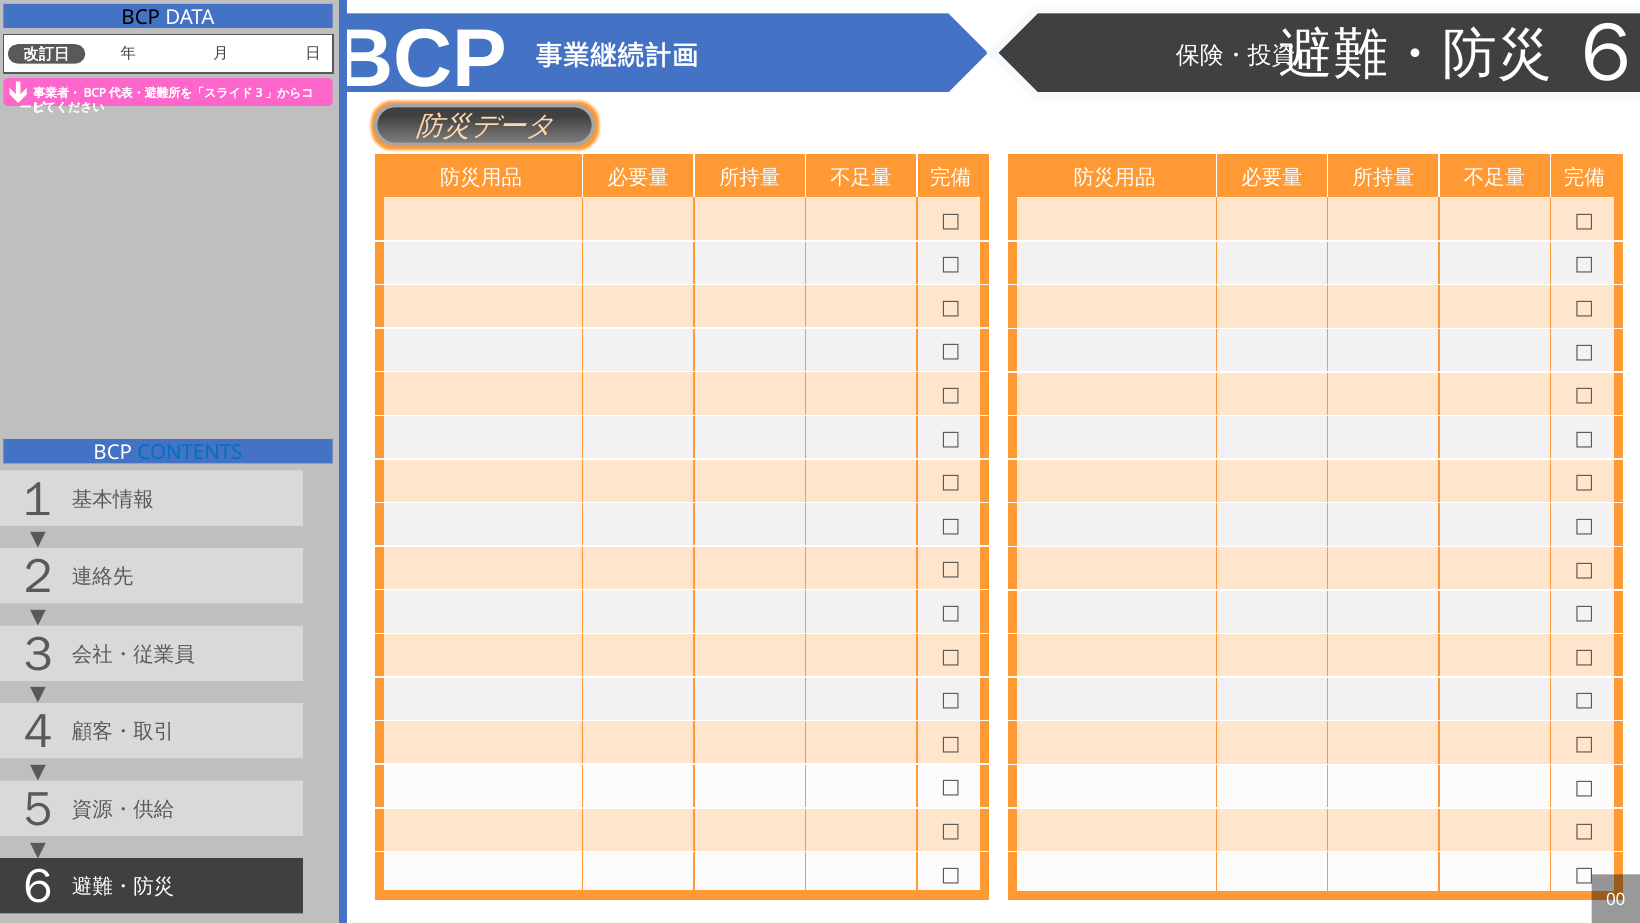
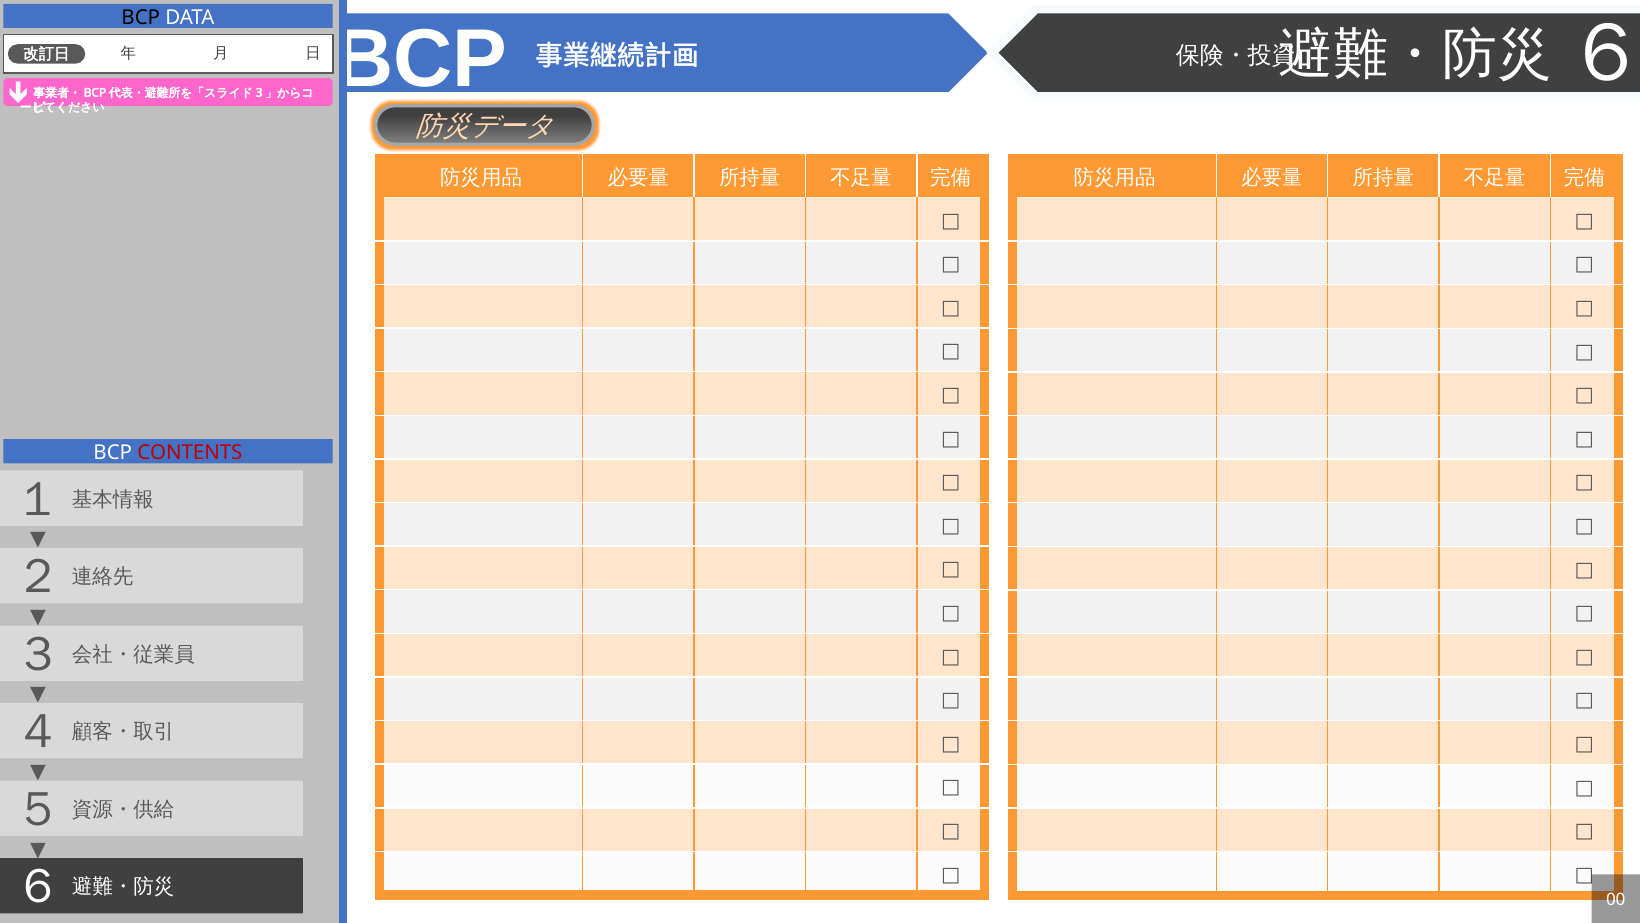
CONTENTS colour: blue -> red (190, 452)
